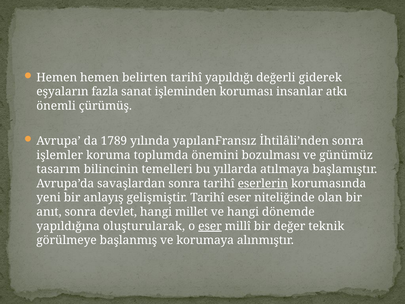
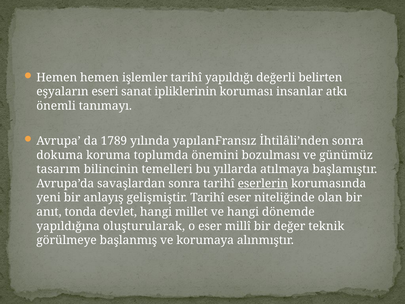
belirten: belirten -> işlemler (145, 77)
giderek: giderek -> belirten (320, 77)
fazla: fazla -> eseri (105, 92)
işleminden: işleminden -> ipliklerinin (186, 92)
çürümüş: çürümüş -> tanımayı (105, 106)
işlemler: işlemler -> dokuma (60, 155)
anıt sonra: sonra -> tonda (81, 212)
eser underline: present -> none (210, 226)
